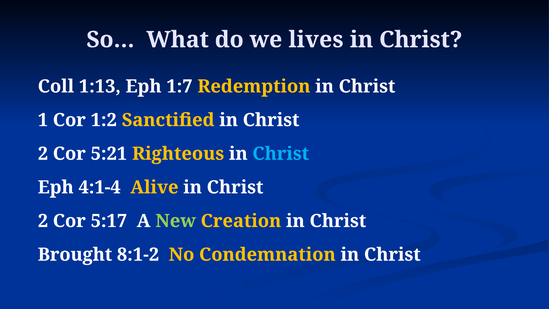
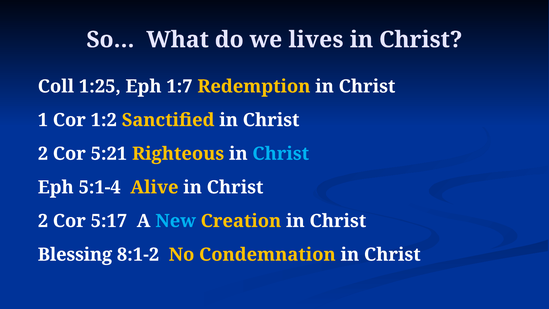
1:13: 1:13 -> 1:25 (100, 86)
4:1-4: 4:1-4 -> 5:1-4 (100, 187)
New colour: light green -> light blue (176, 221)
Brought: Brought -> Blessing (75, 254)
